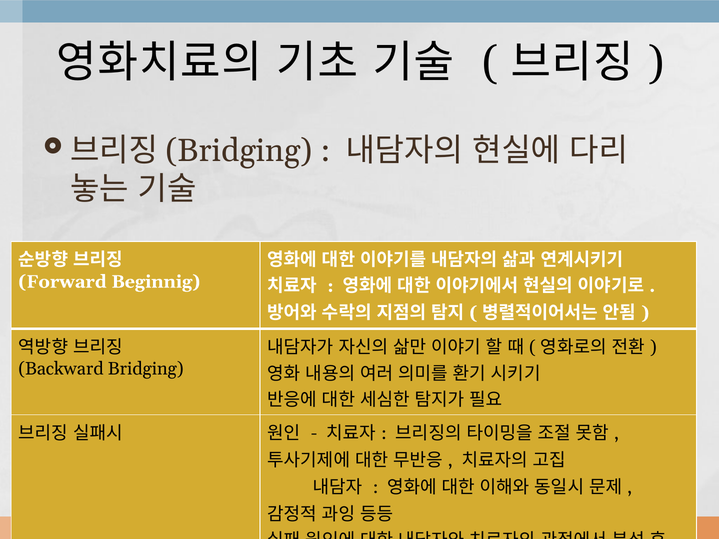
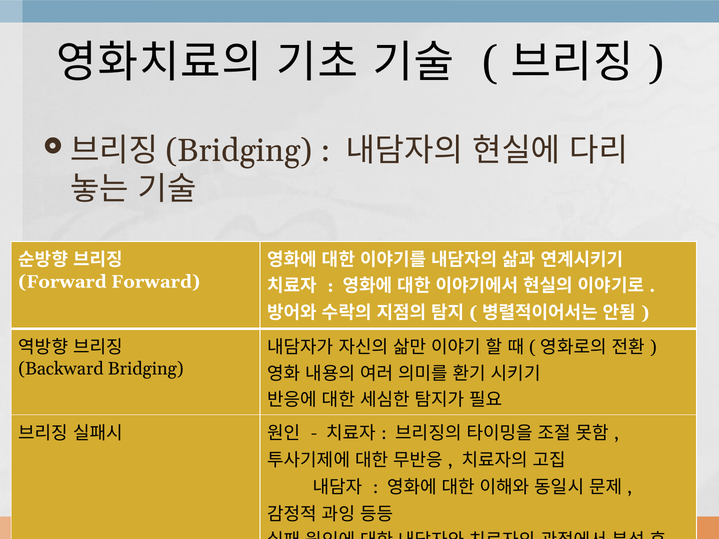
Forward Beginnig: Beginnig -> Forward (156, 282)
